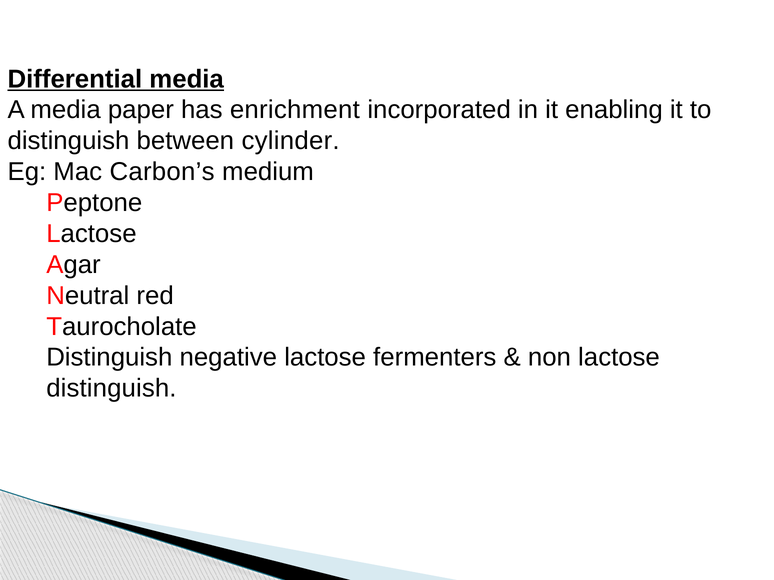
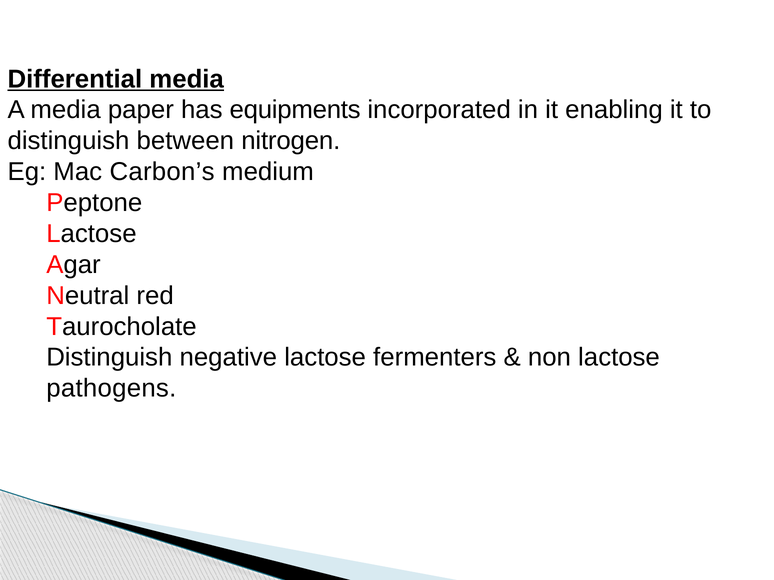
enrichment: enrichment -> equipments (295, 110)
cylinder: cylinder -> nitrogen (291, 141)
distinguish: distinguish -> pathogens (111, 389)
